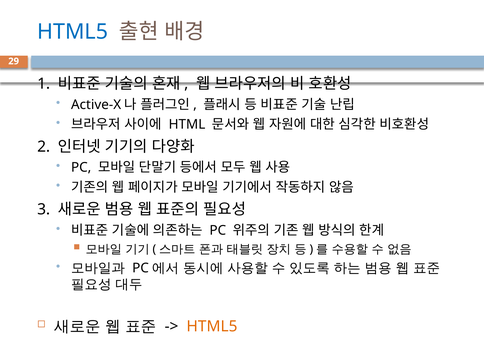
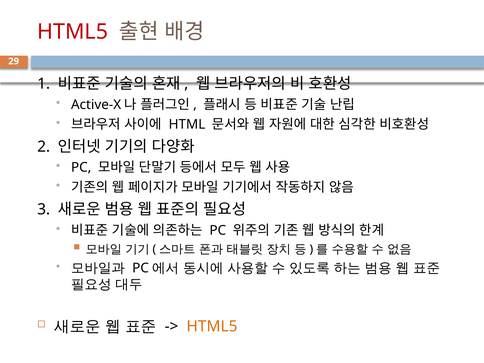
HTML5 colour: blue -> red (73, 32)
